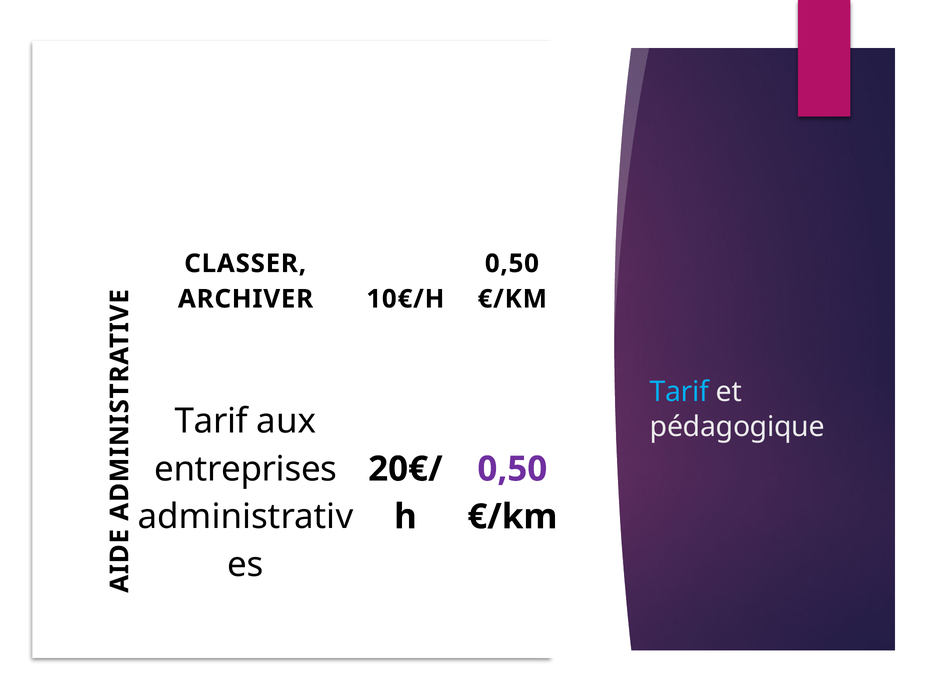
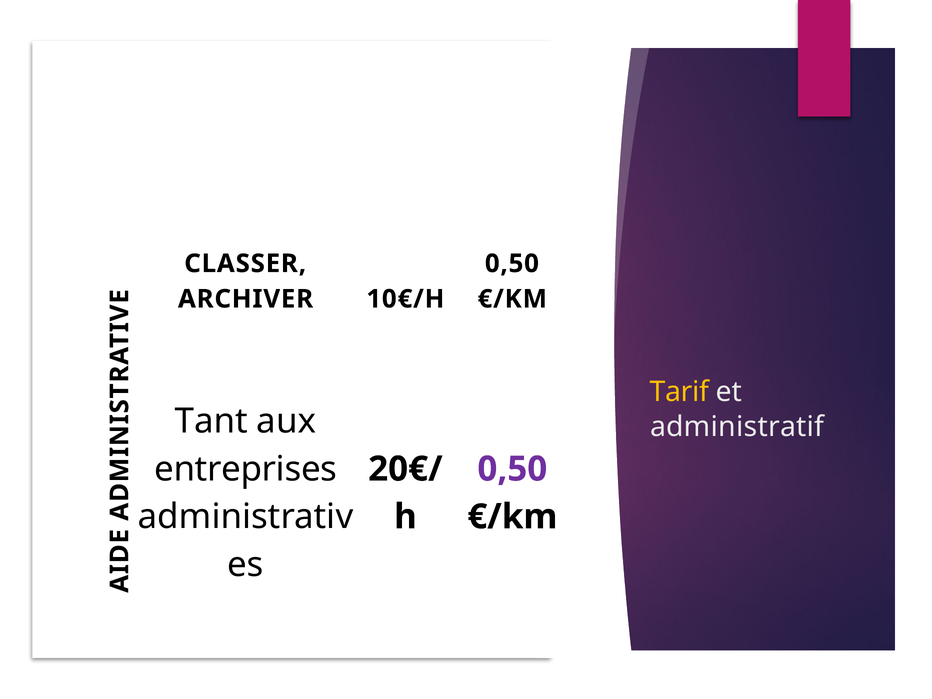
Tarif colour: light blue -> yellow (679, 392)
Tarif: Tarif -> Tant (211, 421)
pédagogique: pédagogique -> administratif (737, 427)
